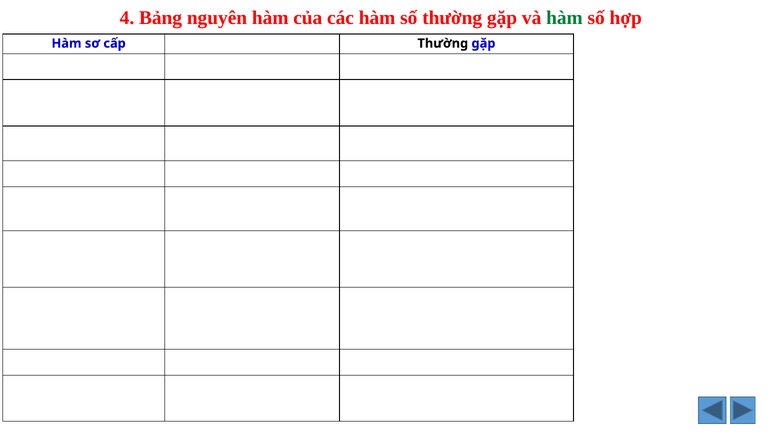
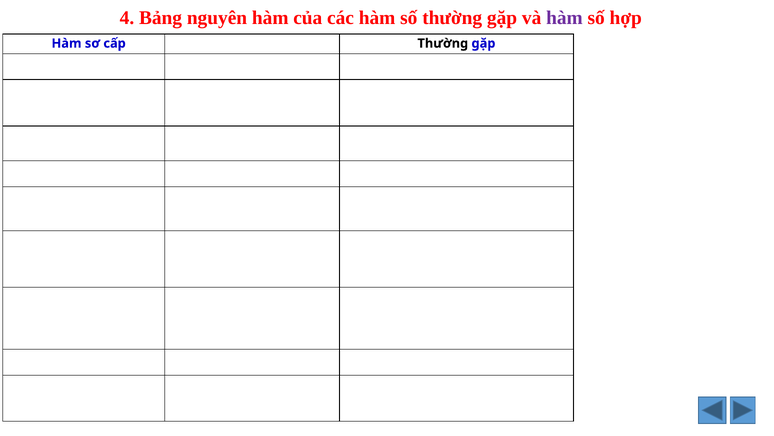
hàm colour: green -> purple (564, 18)
